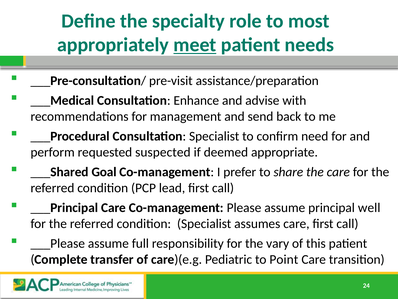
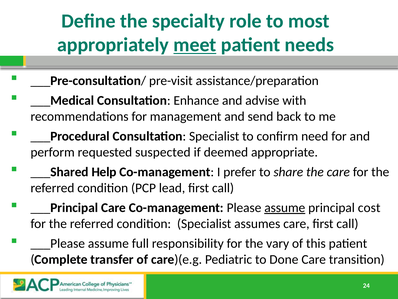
Goal: Goal -> Help (104, 172)
assume underline: none -> present (285, 207)
well: well -> cost (369, 207)
Point: Point -> Done (284, 259)
